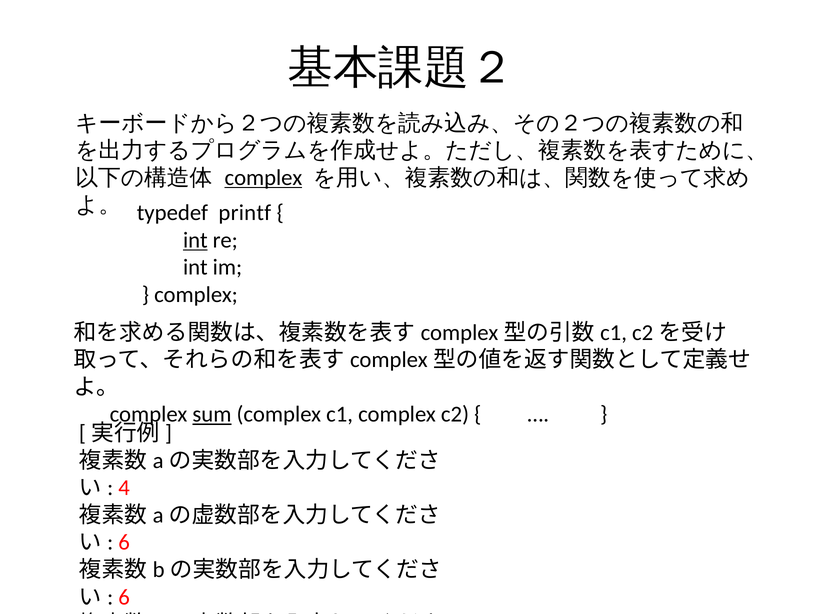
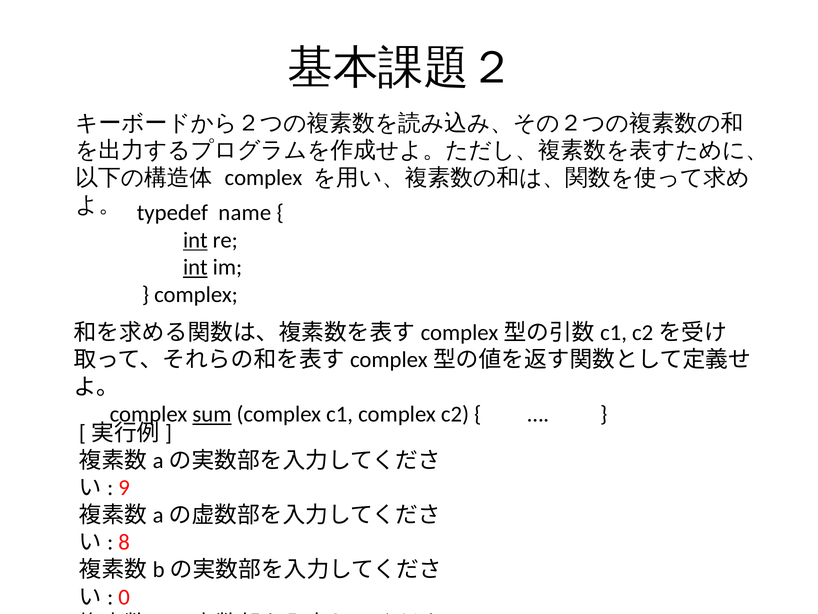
complex underline: present -> none (263, 178)
printf: printf -> name (245, 213)
int underline: none -> present (195, 267)
4: 4 -> 9 (124, 487)
6: 6 -> 8 (124, 542)
6: 6 -> 0 (124, 597)
